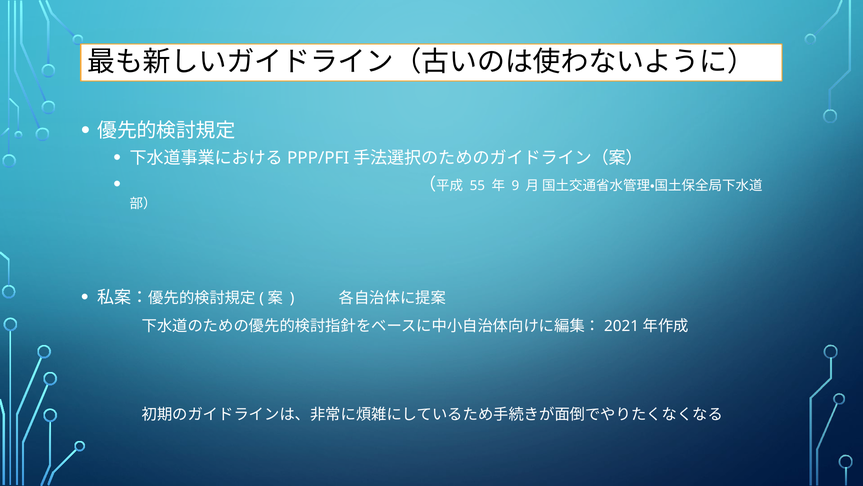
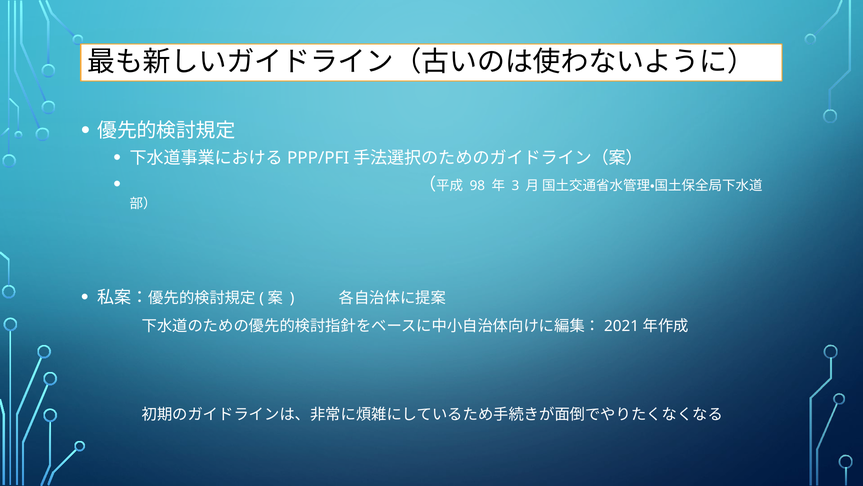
55: 55 -> 98 (477, 185)
9: 9 -> 3 (515, 185)
